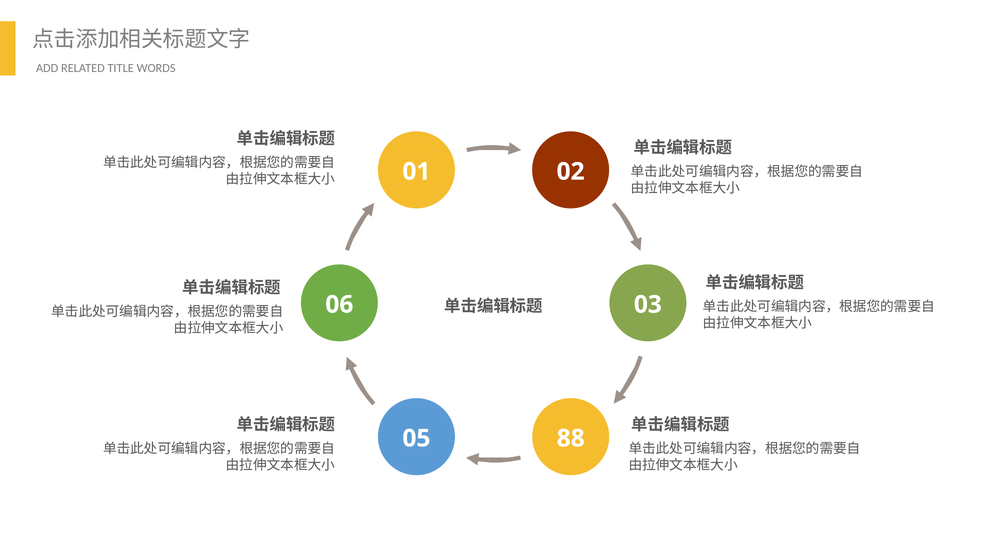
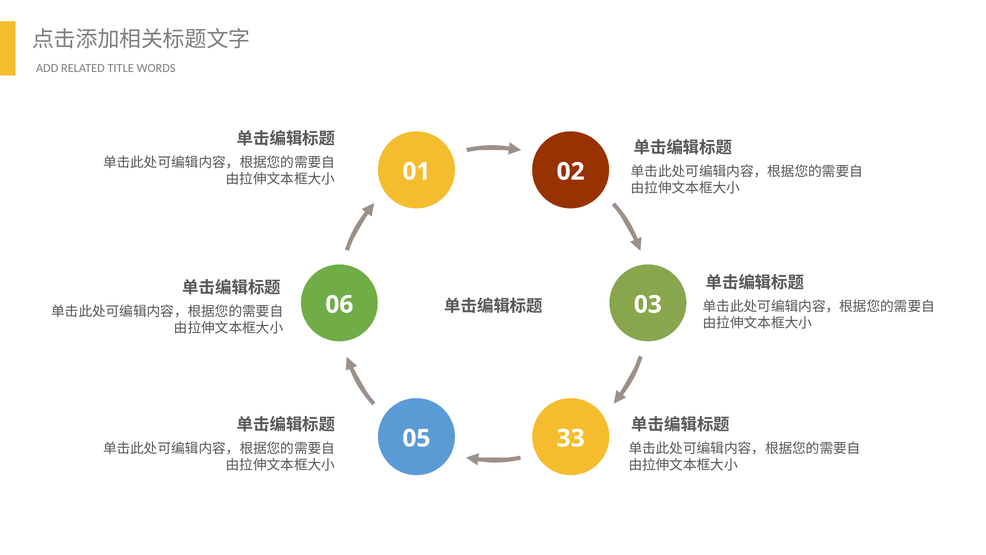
88: 88 -> 33 (571, 438)
